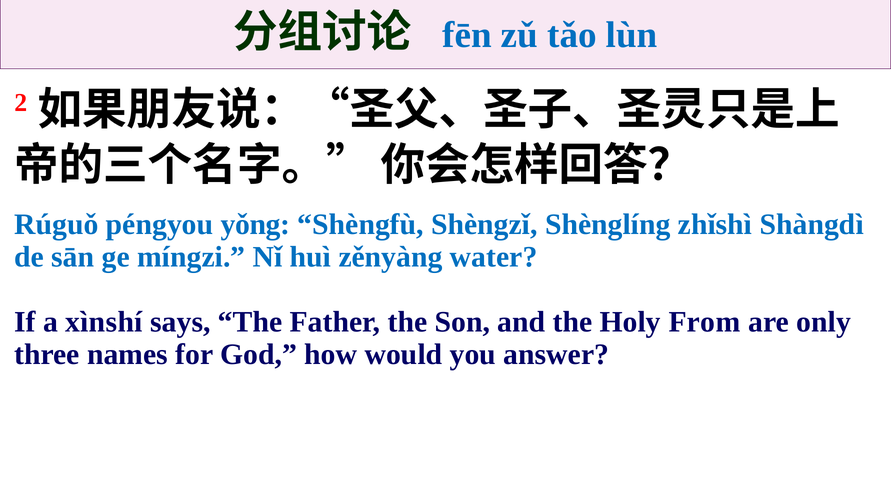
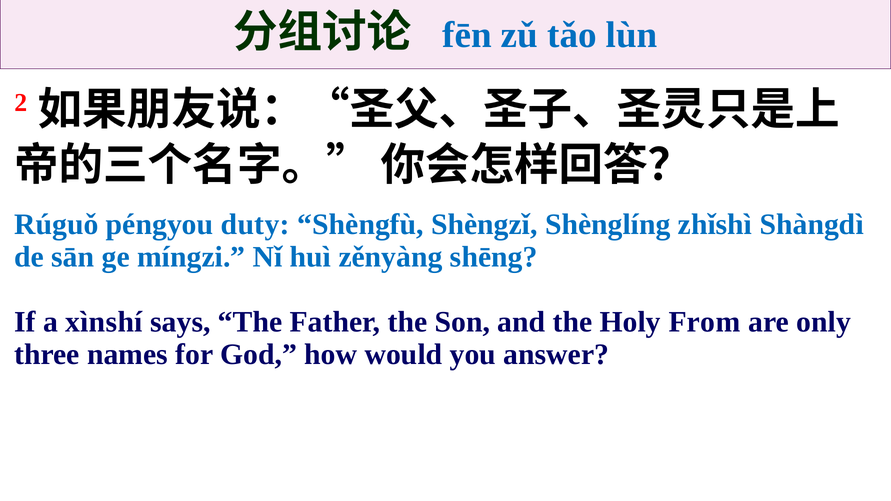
yǒng: yǒng -> duty (255, 225)
water: water -> shēng (494, 257)
